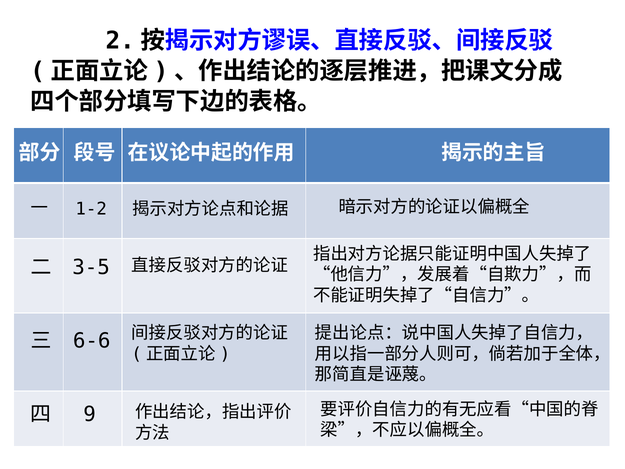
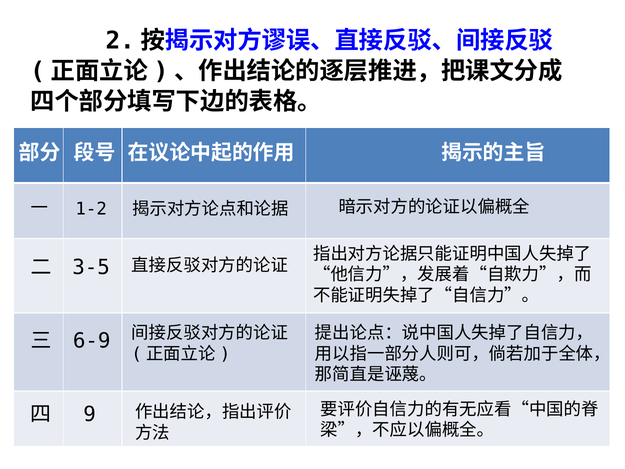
6-6: 6-6 -> 6-9 (92, 340)
